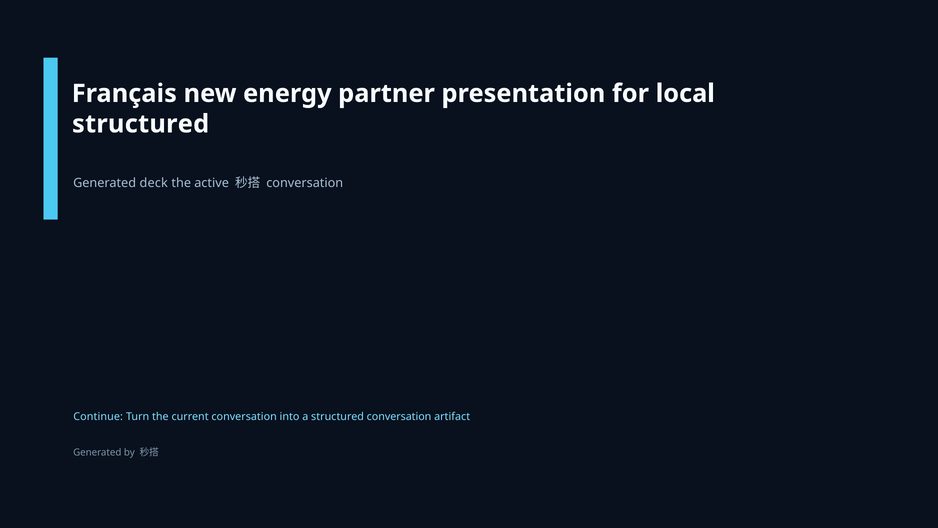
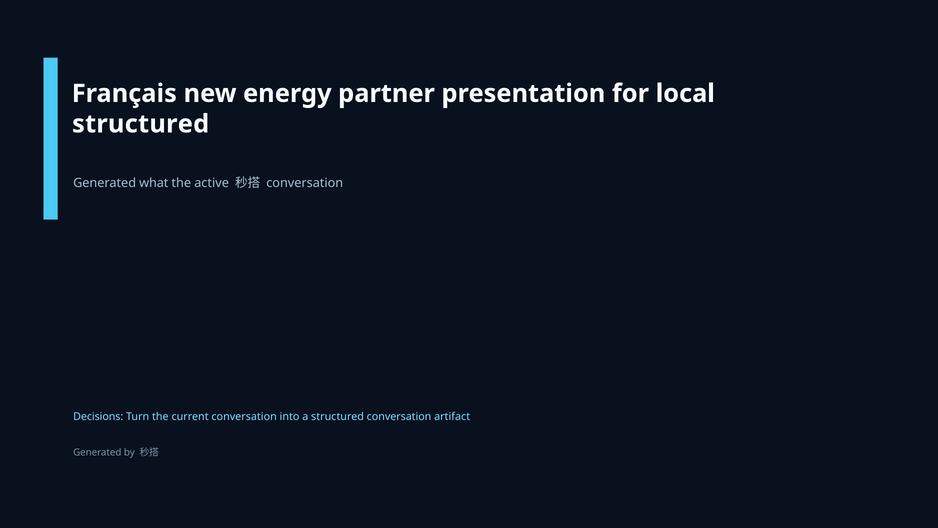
deck: deck -> what (154, 183)
Continue: Continue -> Decisions (98, 416)
